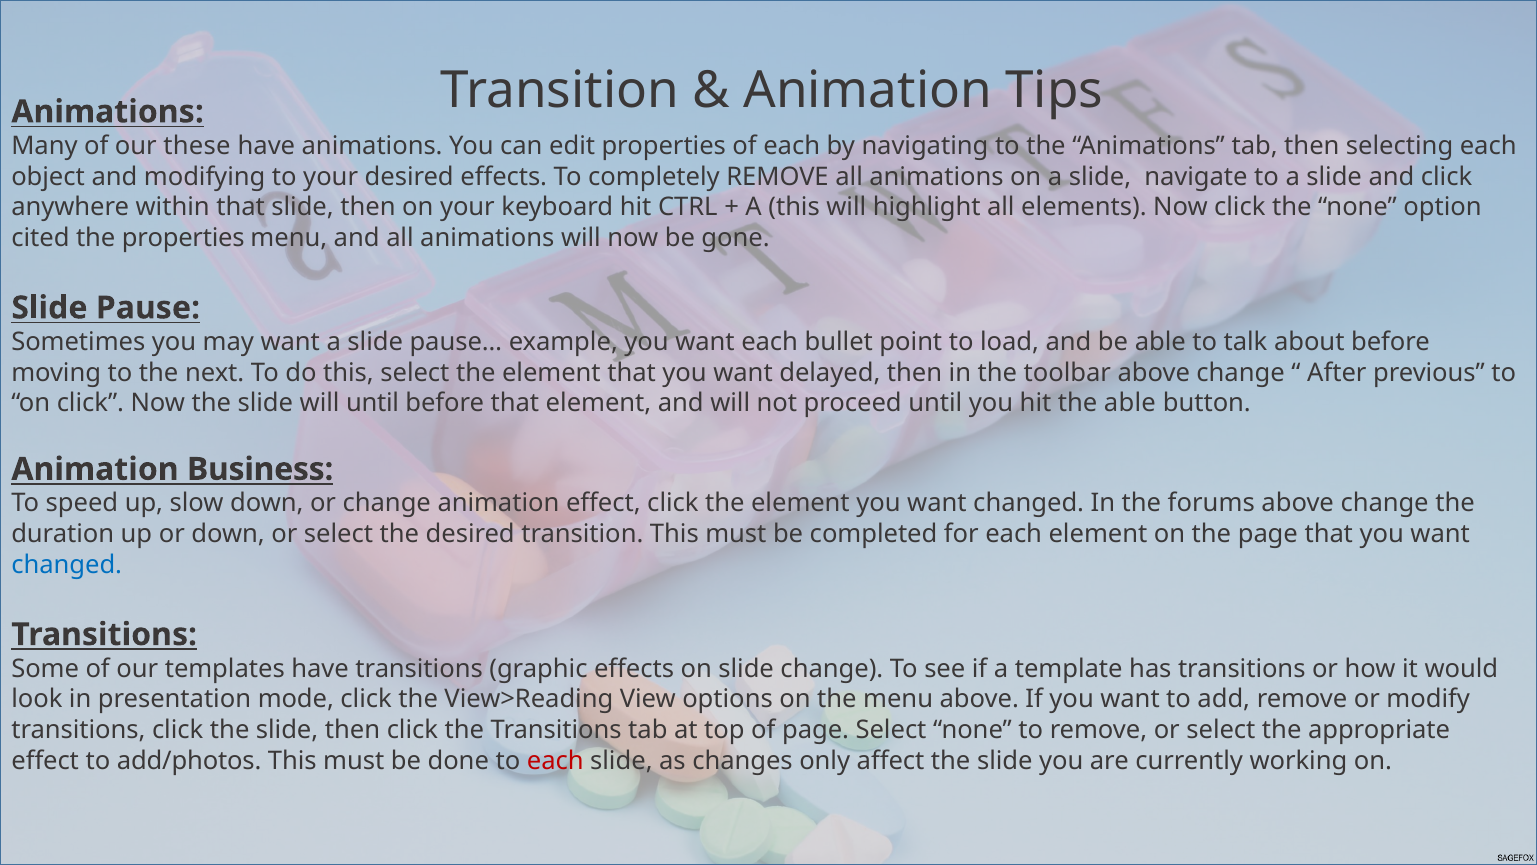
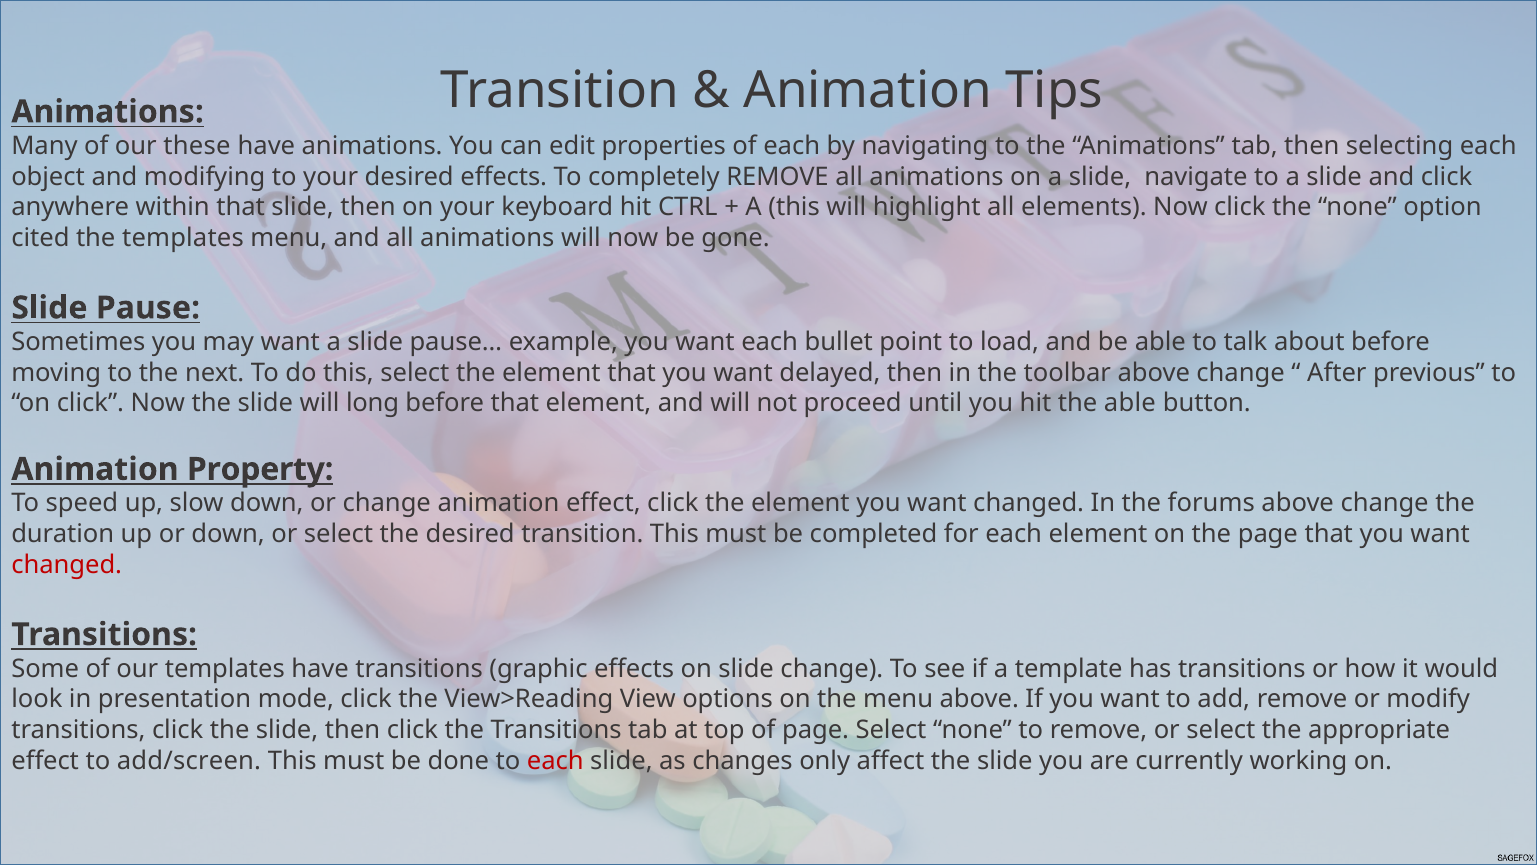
the properties: properties -> templates (183, 238)
will until: until -> long (373, 403)
Business: Business -> Property (260, 469)
changed colour: blue -> red (67, 565)
add/photos: add/photos -> add/screen (189, 761)
